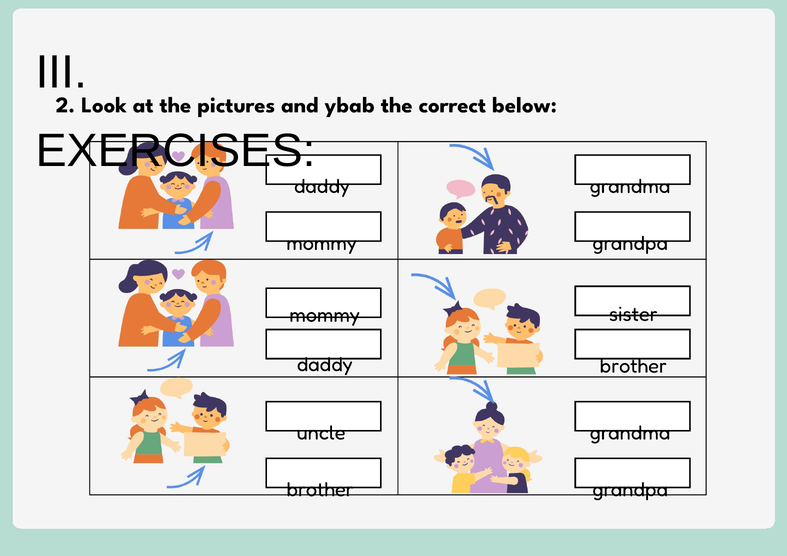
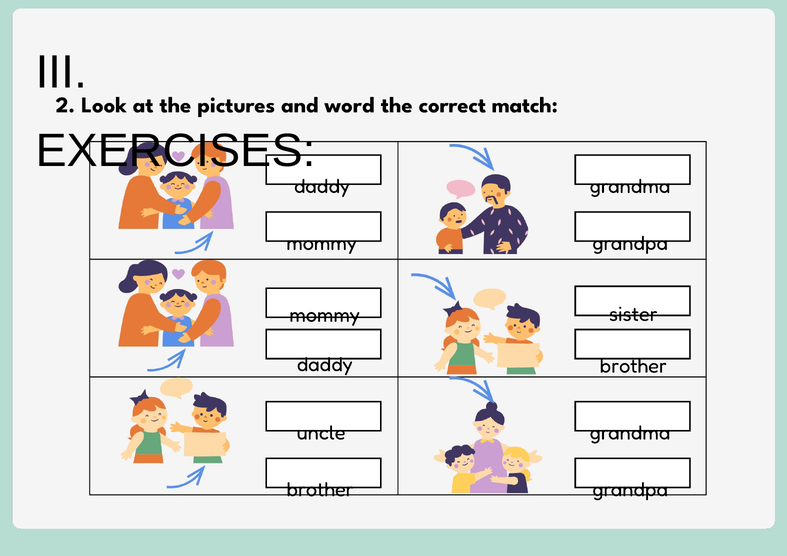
ybab: ybab -> word (350, 105)
below: below -> match (525, 105)
